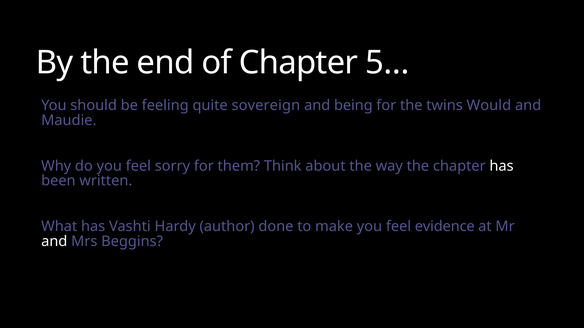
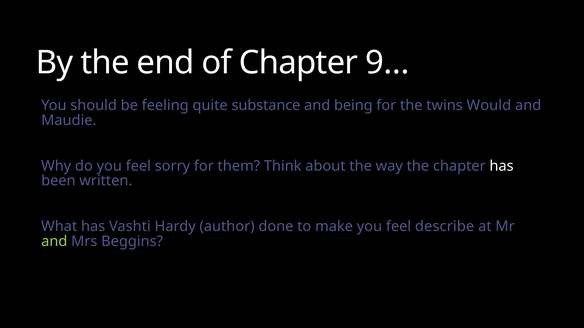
5…: 5… -> 9… (387, 63)
sovereign: sovereign -> substance (266, 106)
evidence: evidence -> describe (445, 227)
and colour: white -> light green (54, 242)
